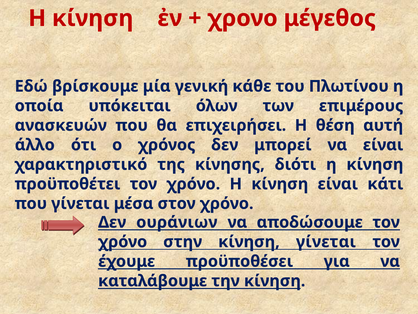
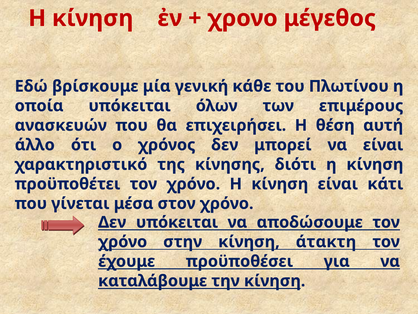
Δεν ουράνιων: ουράνιων -> υπόκειται (177, 222)
κίνηση γίνεται: γίνεται -> άτακτη (326, 241)
